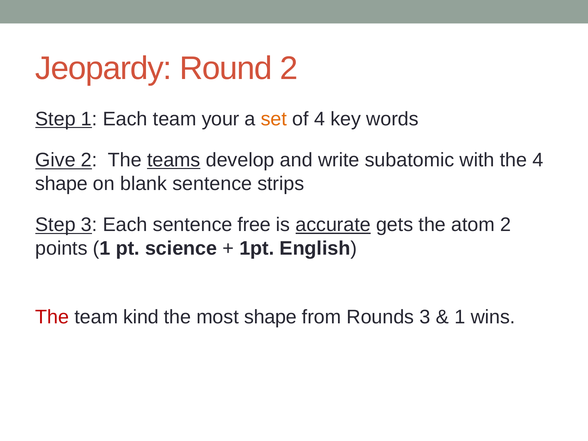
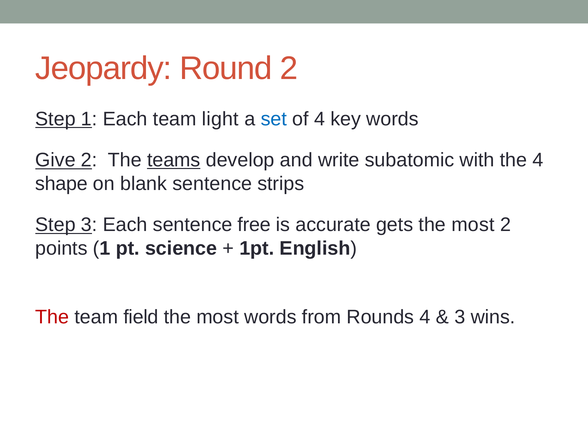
your: your -> light (220, 119)
set colour: orange -> blue (274, 119)
accurate underline: present -> none (333, 225)
gets the atom: atom -> most (473, 225)
kind: kind -> field (141, 317)
most shape: shape -> words (270, 317)
Rounds 3: 3 -> 4 (425, 317)
1: 1 -> 3 (460, 317)
